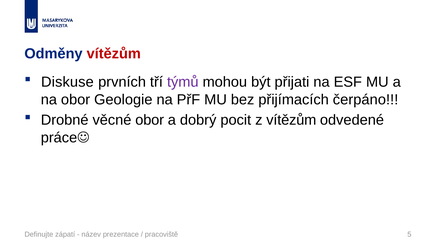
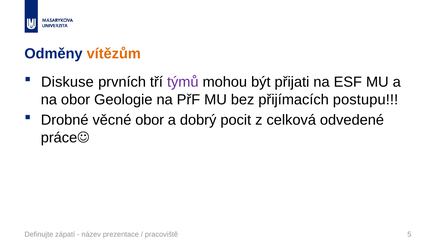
vítězům colour: red -> orange (114, 54)
čerpáno: čerpáno -> postupu (366, 100)
z vítězům: vítězům -> celková (291, 120)
